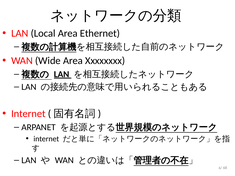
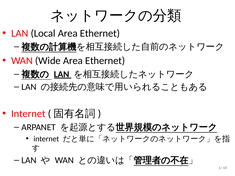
Wide Area Xxxxxxxx: Xxxxxxxx -> Ethernet (105, 61)
